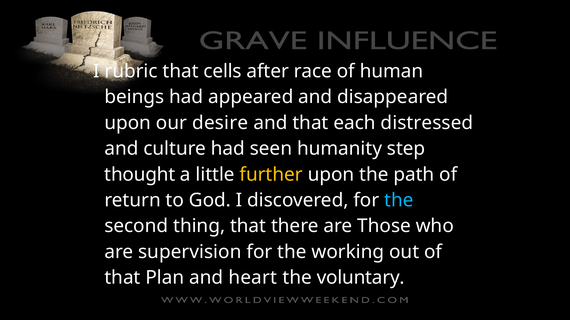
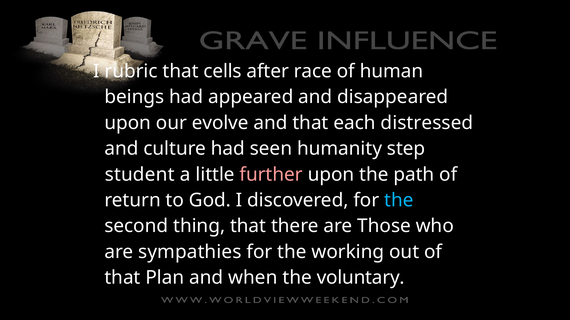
desire: desire -> evolve (220, 123)
thought: thought -> student (140, 175)
further colour: yellow -> pink (271, 175)
supervision: supervision -> sympathies (190, 252)
heart: heart -> when (253, 278)
